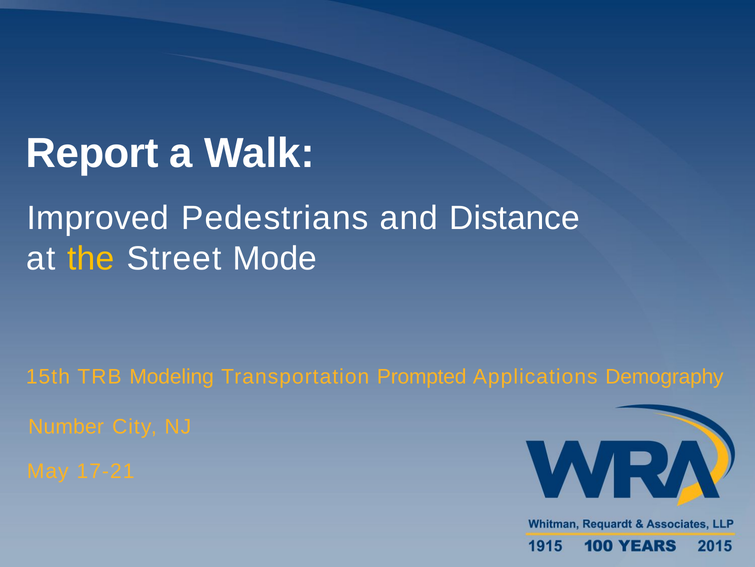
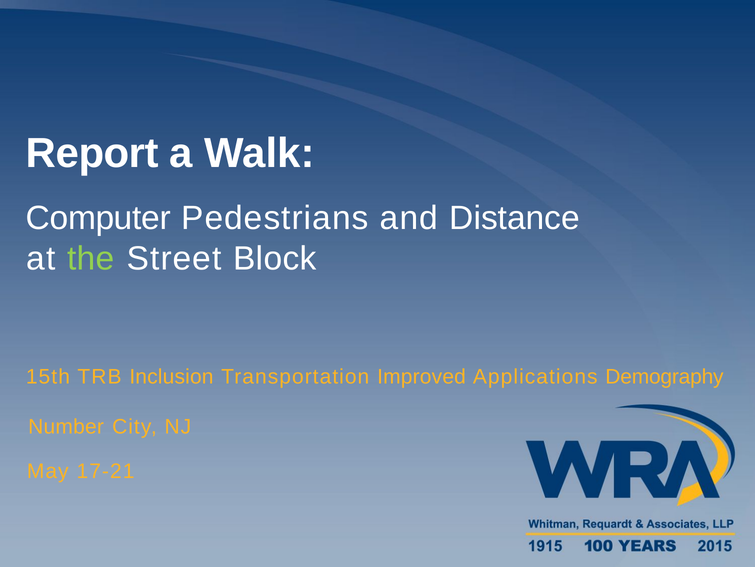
Improved: Improved -> Computer (98, 218)
the colour: yellow -> light green (91, 258)
Mode: Mode -> Block (275, 258)
Modeling: Modeling -> Inclusion (171, 376)
Prompted: Prompted -> Improved (422, 376)
